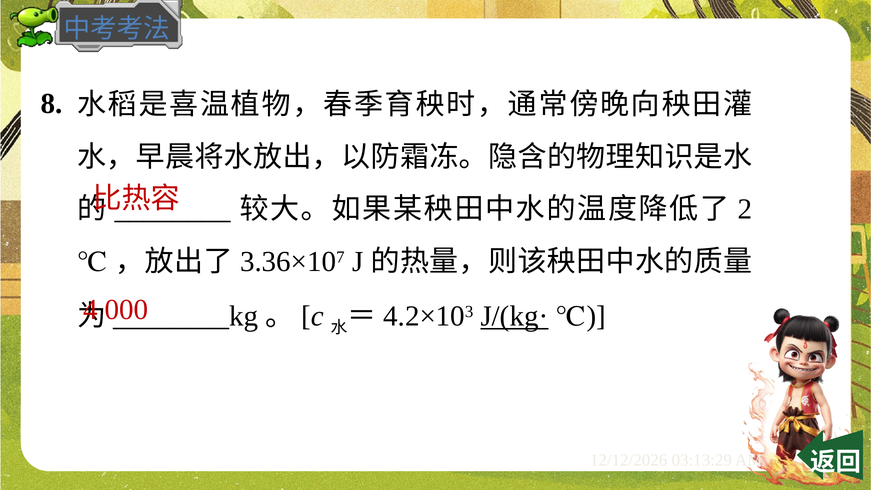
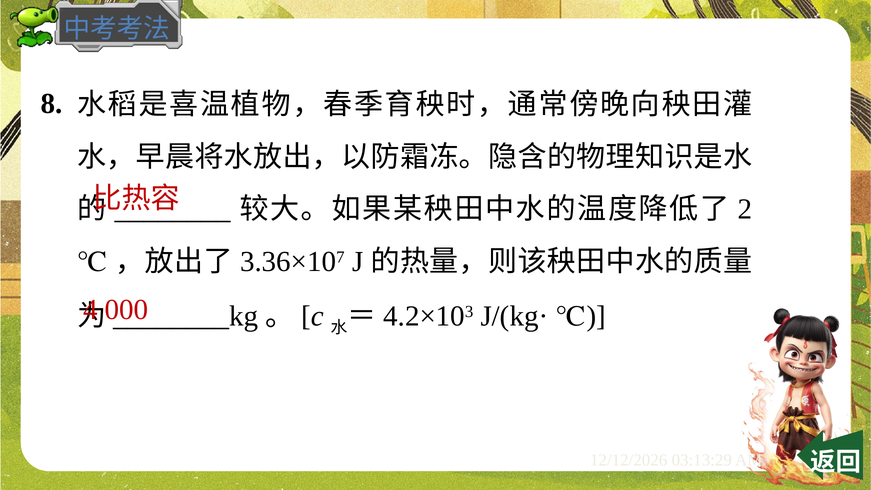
J/(kg· underline: present -> none (514, 316)
